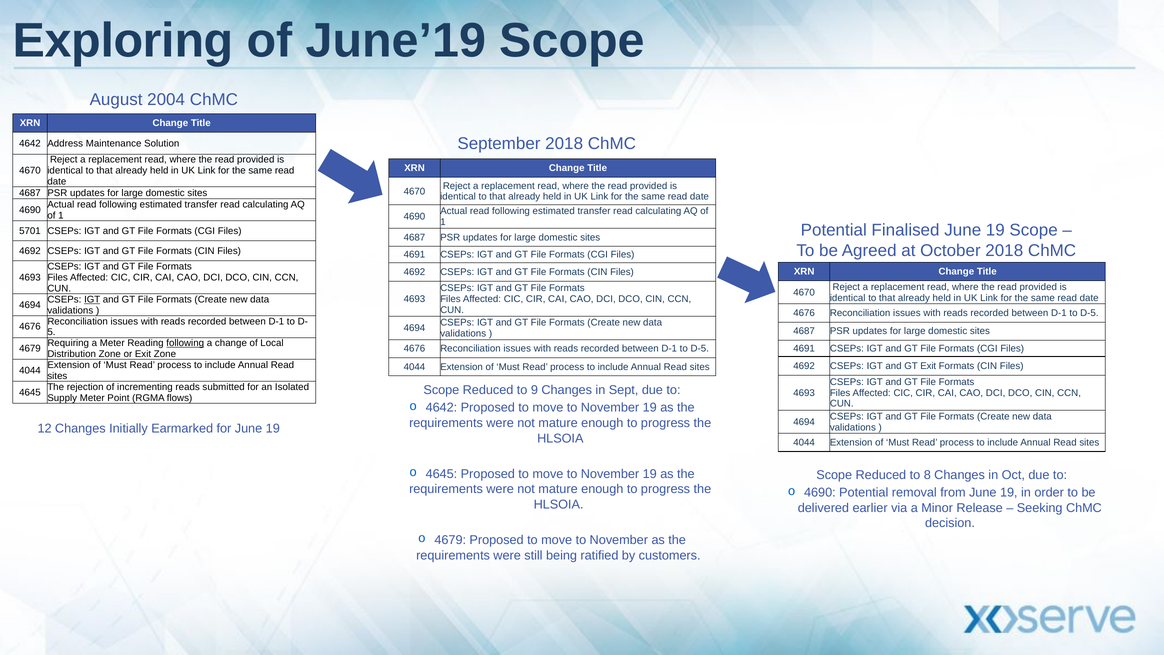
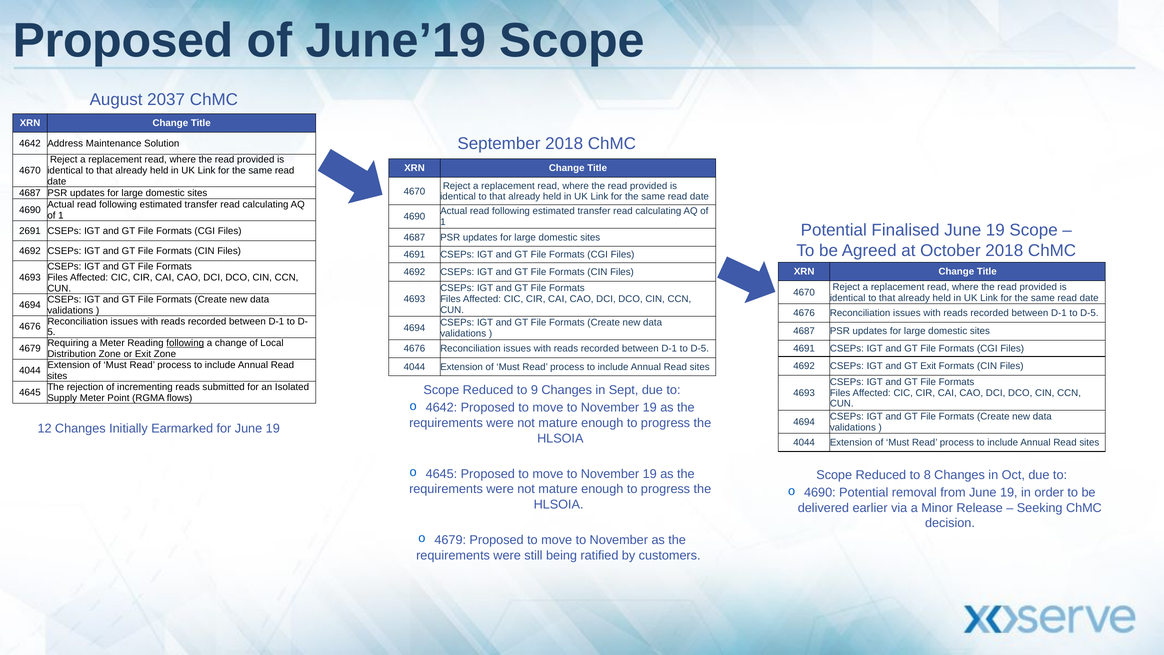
Exploring: Exploring -> Proposed (123, 41)
2004: 2004 -> 2037 (166, 100)
5701: 5701 -> 2691 (30, 231)
IGT underline: present -> none (92, 299)
